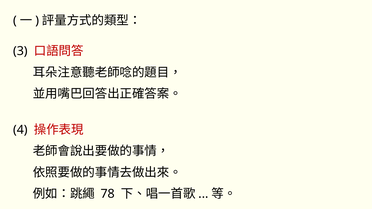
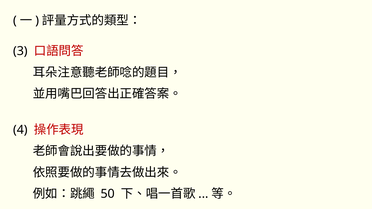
78: 78 -> 50 (108, 194)
